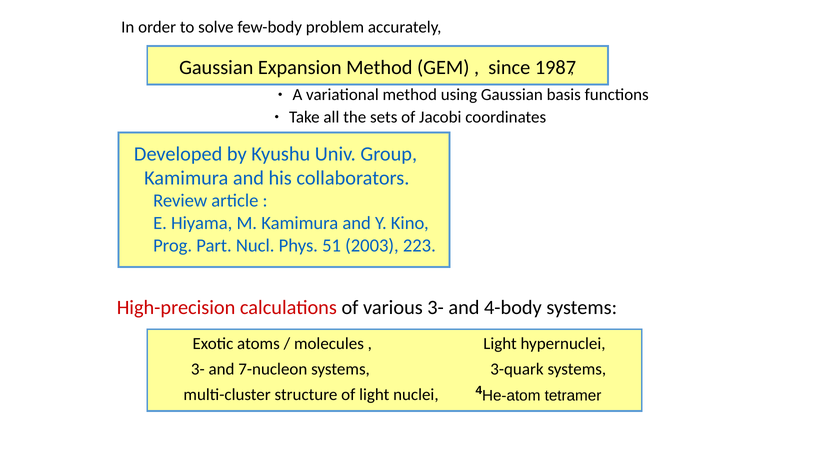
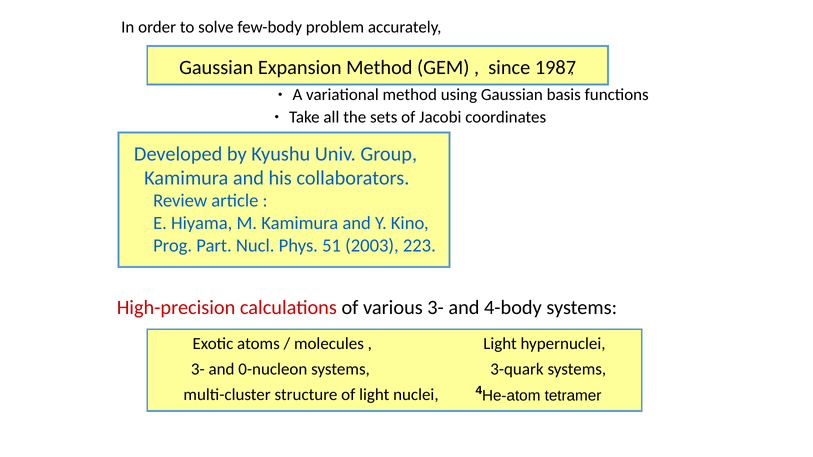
7-nucleon: 7-nucleon -> 0-nucleon (273, 369)
